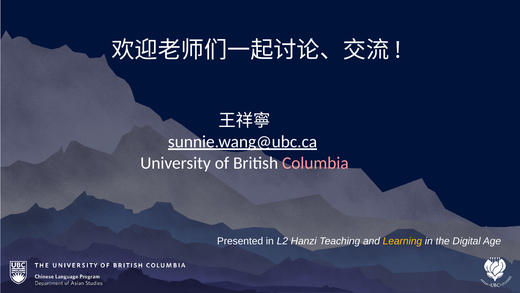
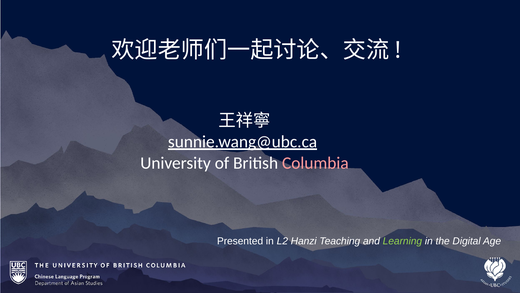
Learning colour: yellow -> light green (402, 241)
